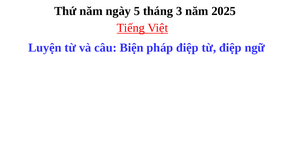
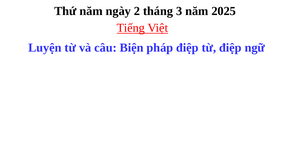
5: 5 -> 2 (137, 11)
